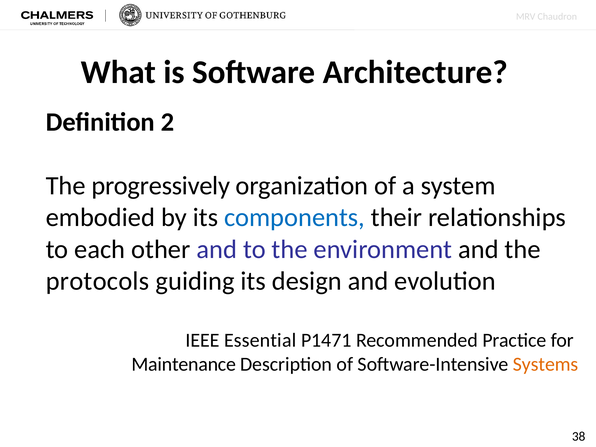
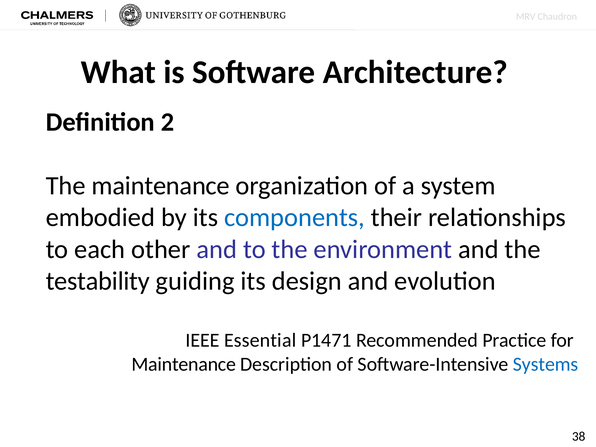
The progressively: progressively -> maintenance (161, 186)
protocols: protocols -> testability (98, 281)
Systems colour: orange -> blue (546, 364)
